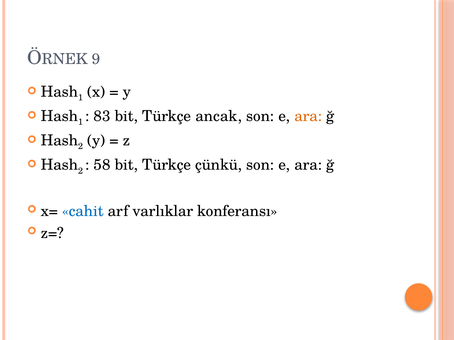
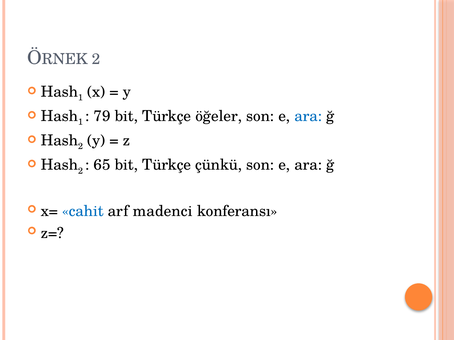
9: 9 -> 2 (96, 59)
83: 83 -> 79 (102, 116)
ancak: ancak -> öğeler (219, 116)
ara colour: orange -> blue (308, 116)
58: 58 -> 65 (102, 165)
varlıklar: varlıklar -> madenci (163, 212)
